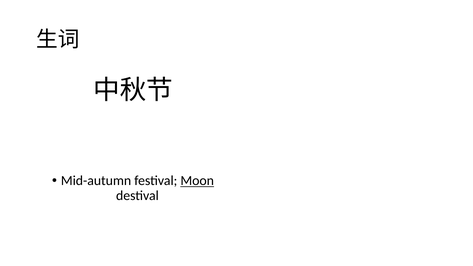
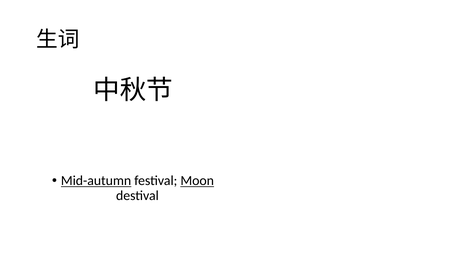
Mid-autumn underline: none -> present (96, 181)
